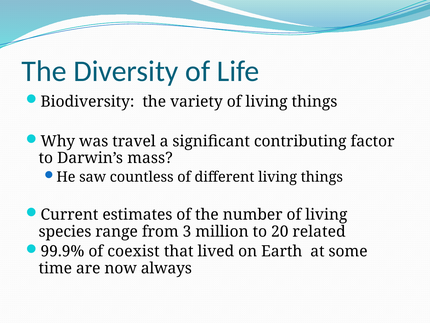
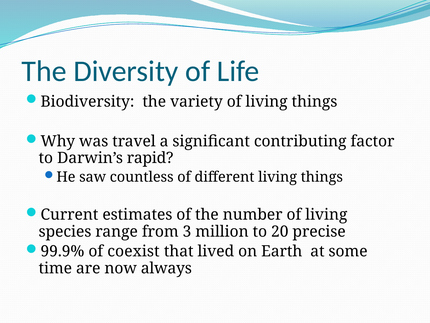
mass: mass -> rapid (150, 158)
related: related -> precise (319, 231)
